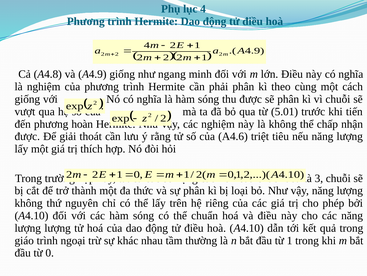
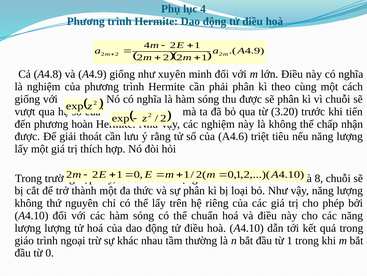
ngang: ngang -> xuyên (172, 74)
5.01: 5.01 -> 3.20 (285, 111)
3: 3 -> 8 (319, 178)
